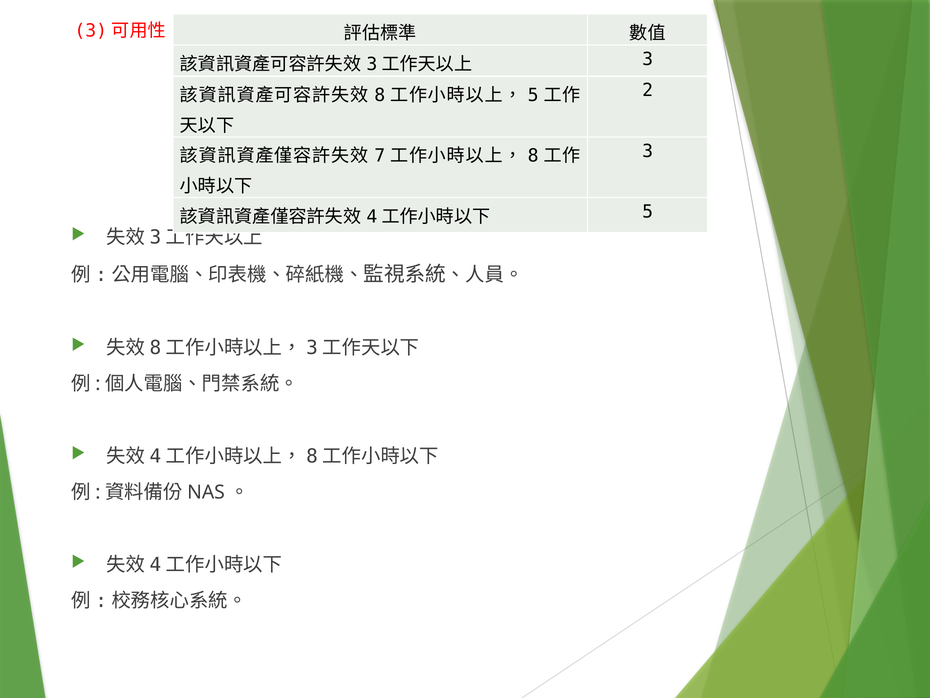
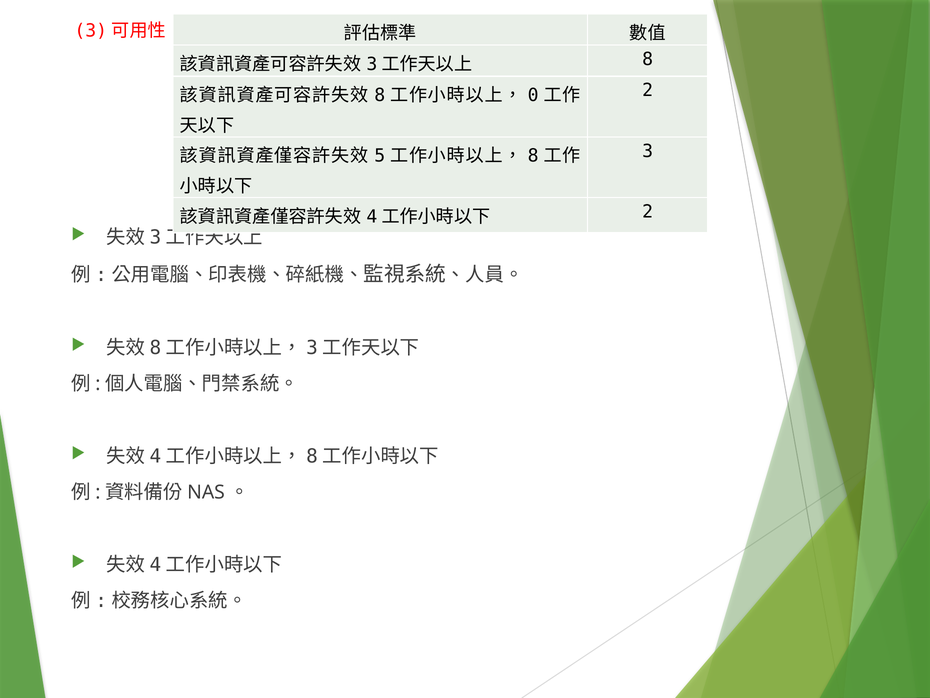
3: 3 -> 8 (648, 59)
5: 5 -> 0 (533, 95)
7: 7 -> 5 (380, 156)
5: 5 -> 2 (648, 212)
